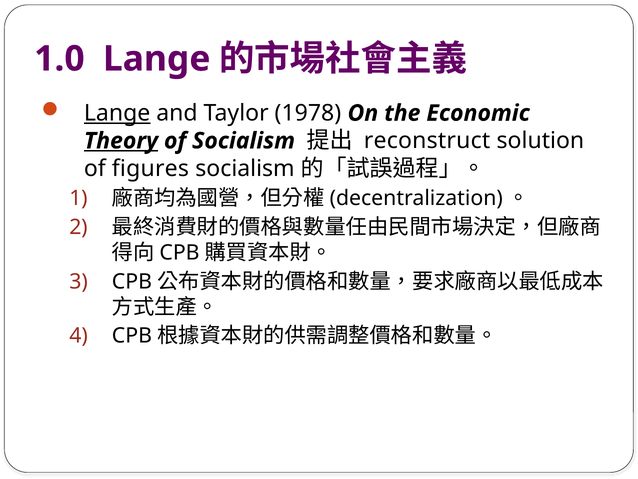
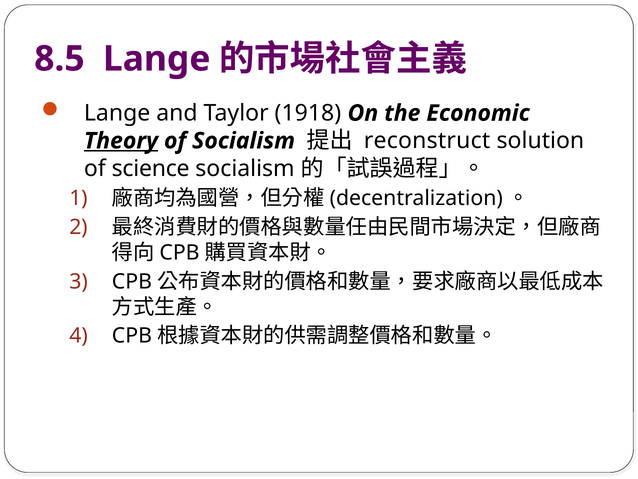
1.0: 1.0 -> 8.5 (59, 59)
Lange underline: present -> none (117, 113)
1978: 1978 -> 1918 (308, 113)
figures: figures -> science (151, 168)
